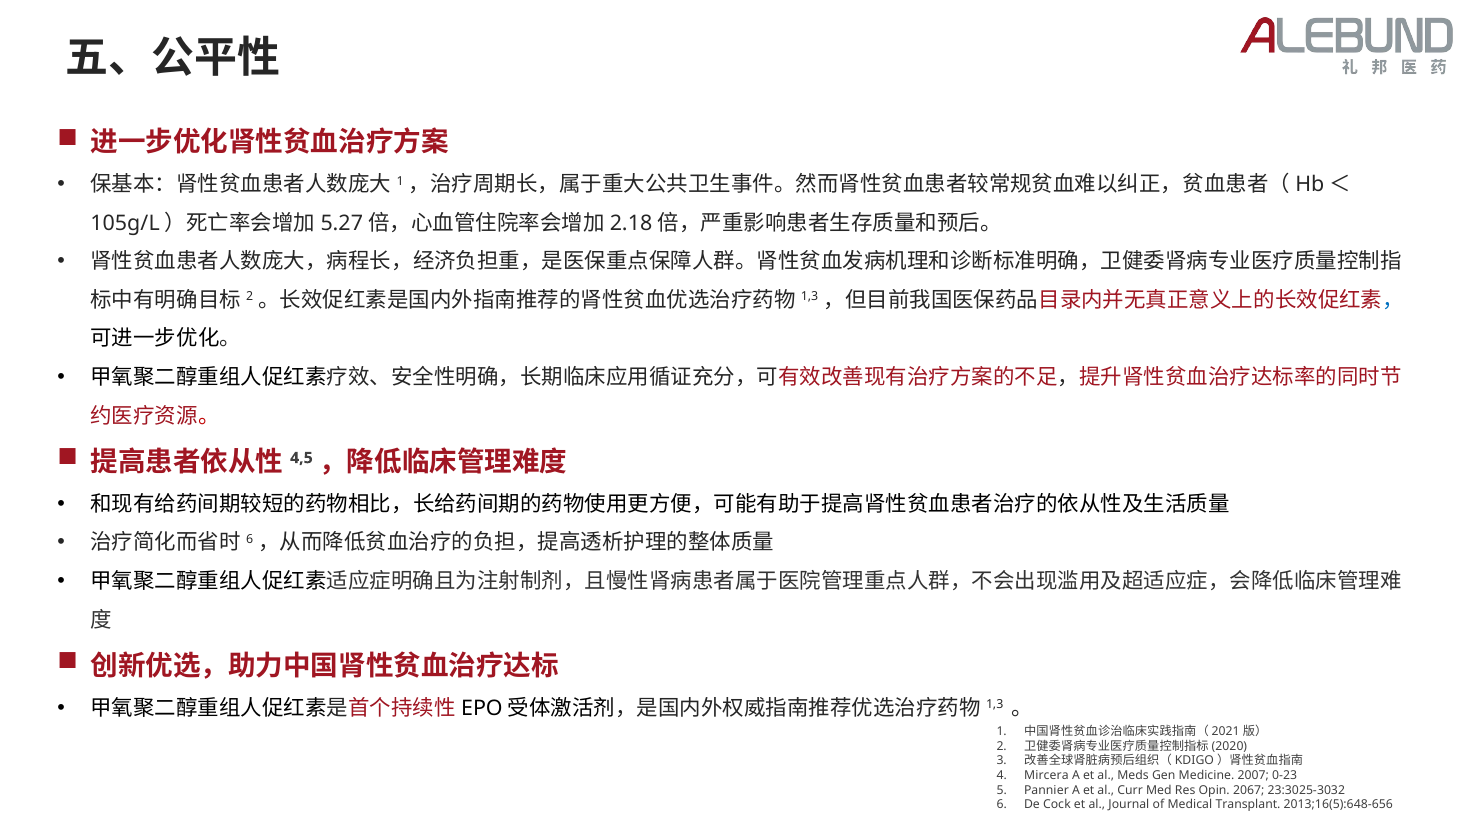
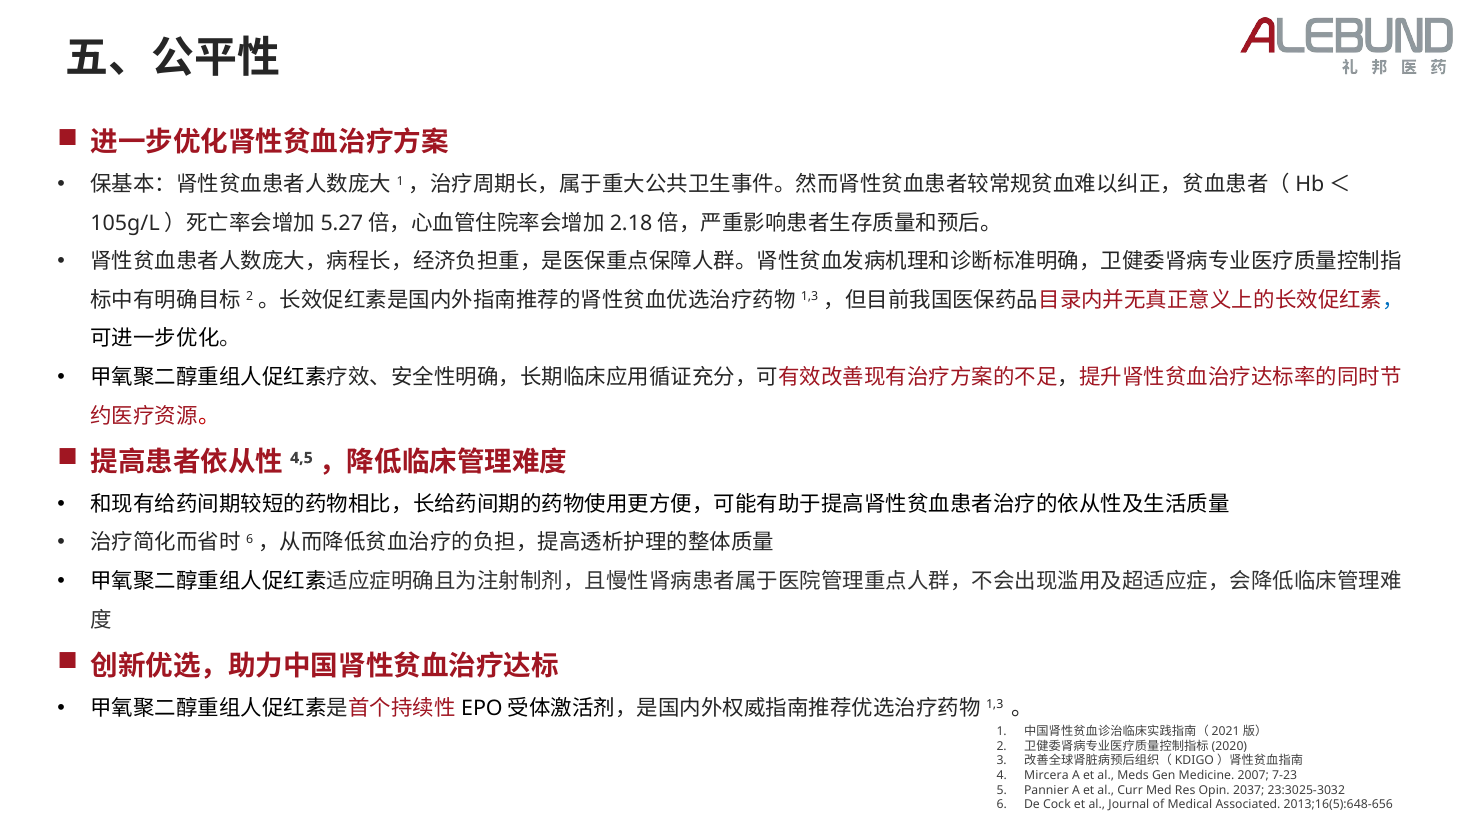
0-23: 0-23 -> 7-23 (1285, 775)
2067: 2067 -> 2037 (1249, 790)
Transplant: Transplant -> Associated (1248, 805)
